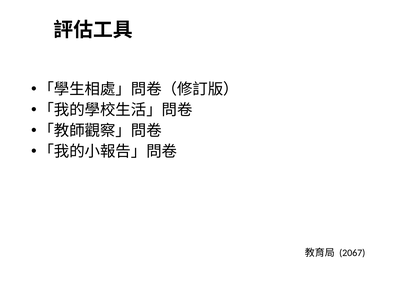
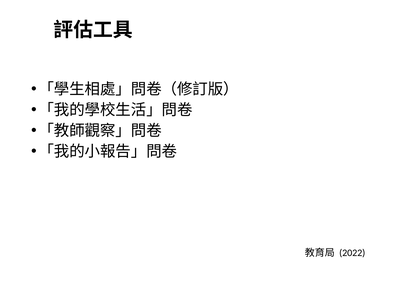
2067: 2067 -> 2022 (352, 253)
